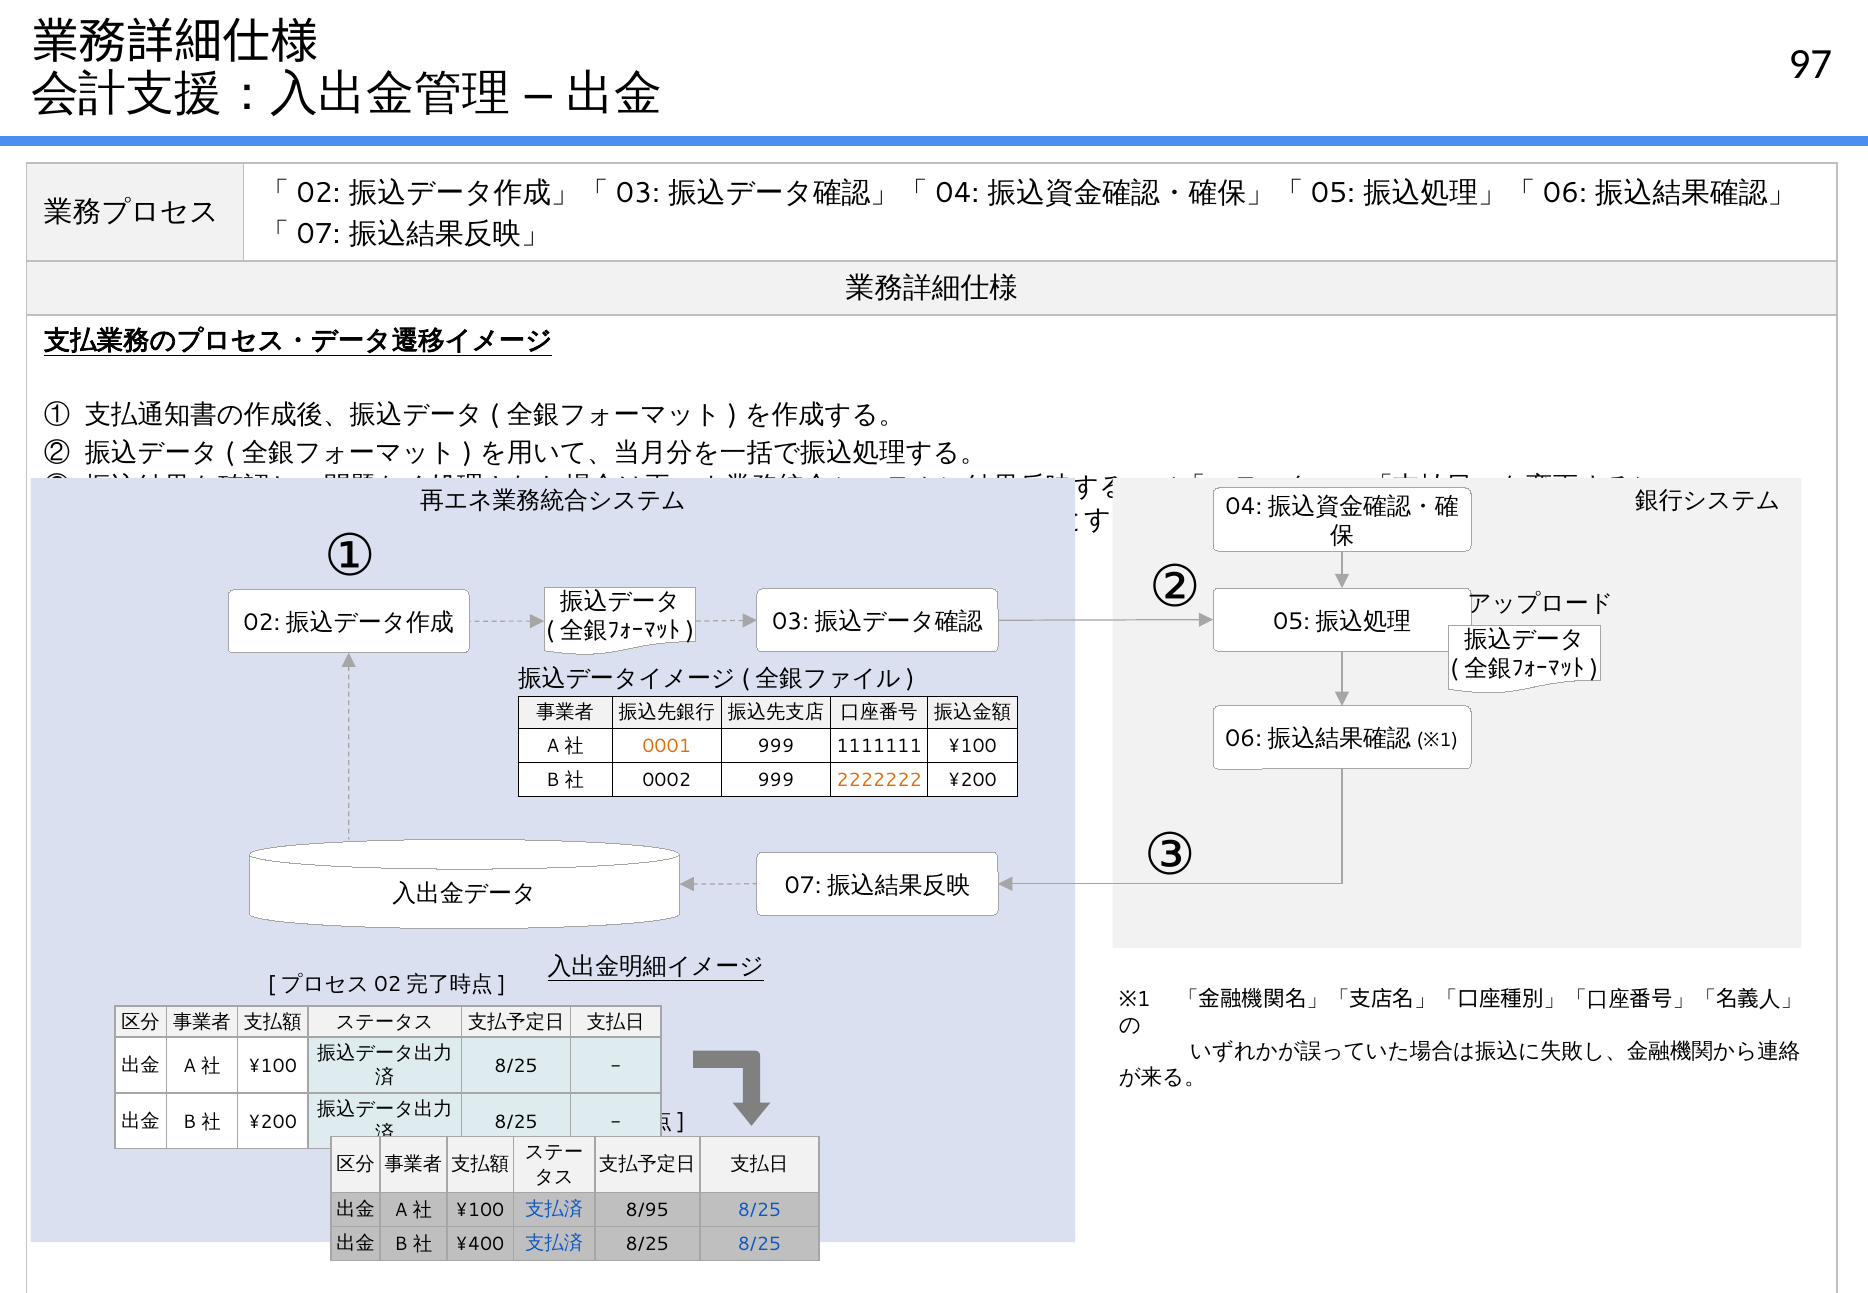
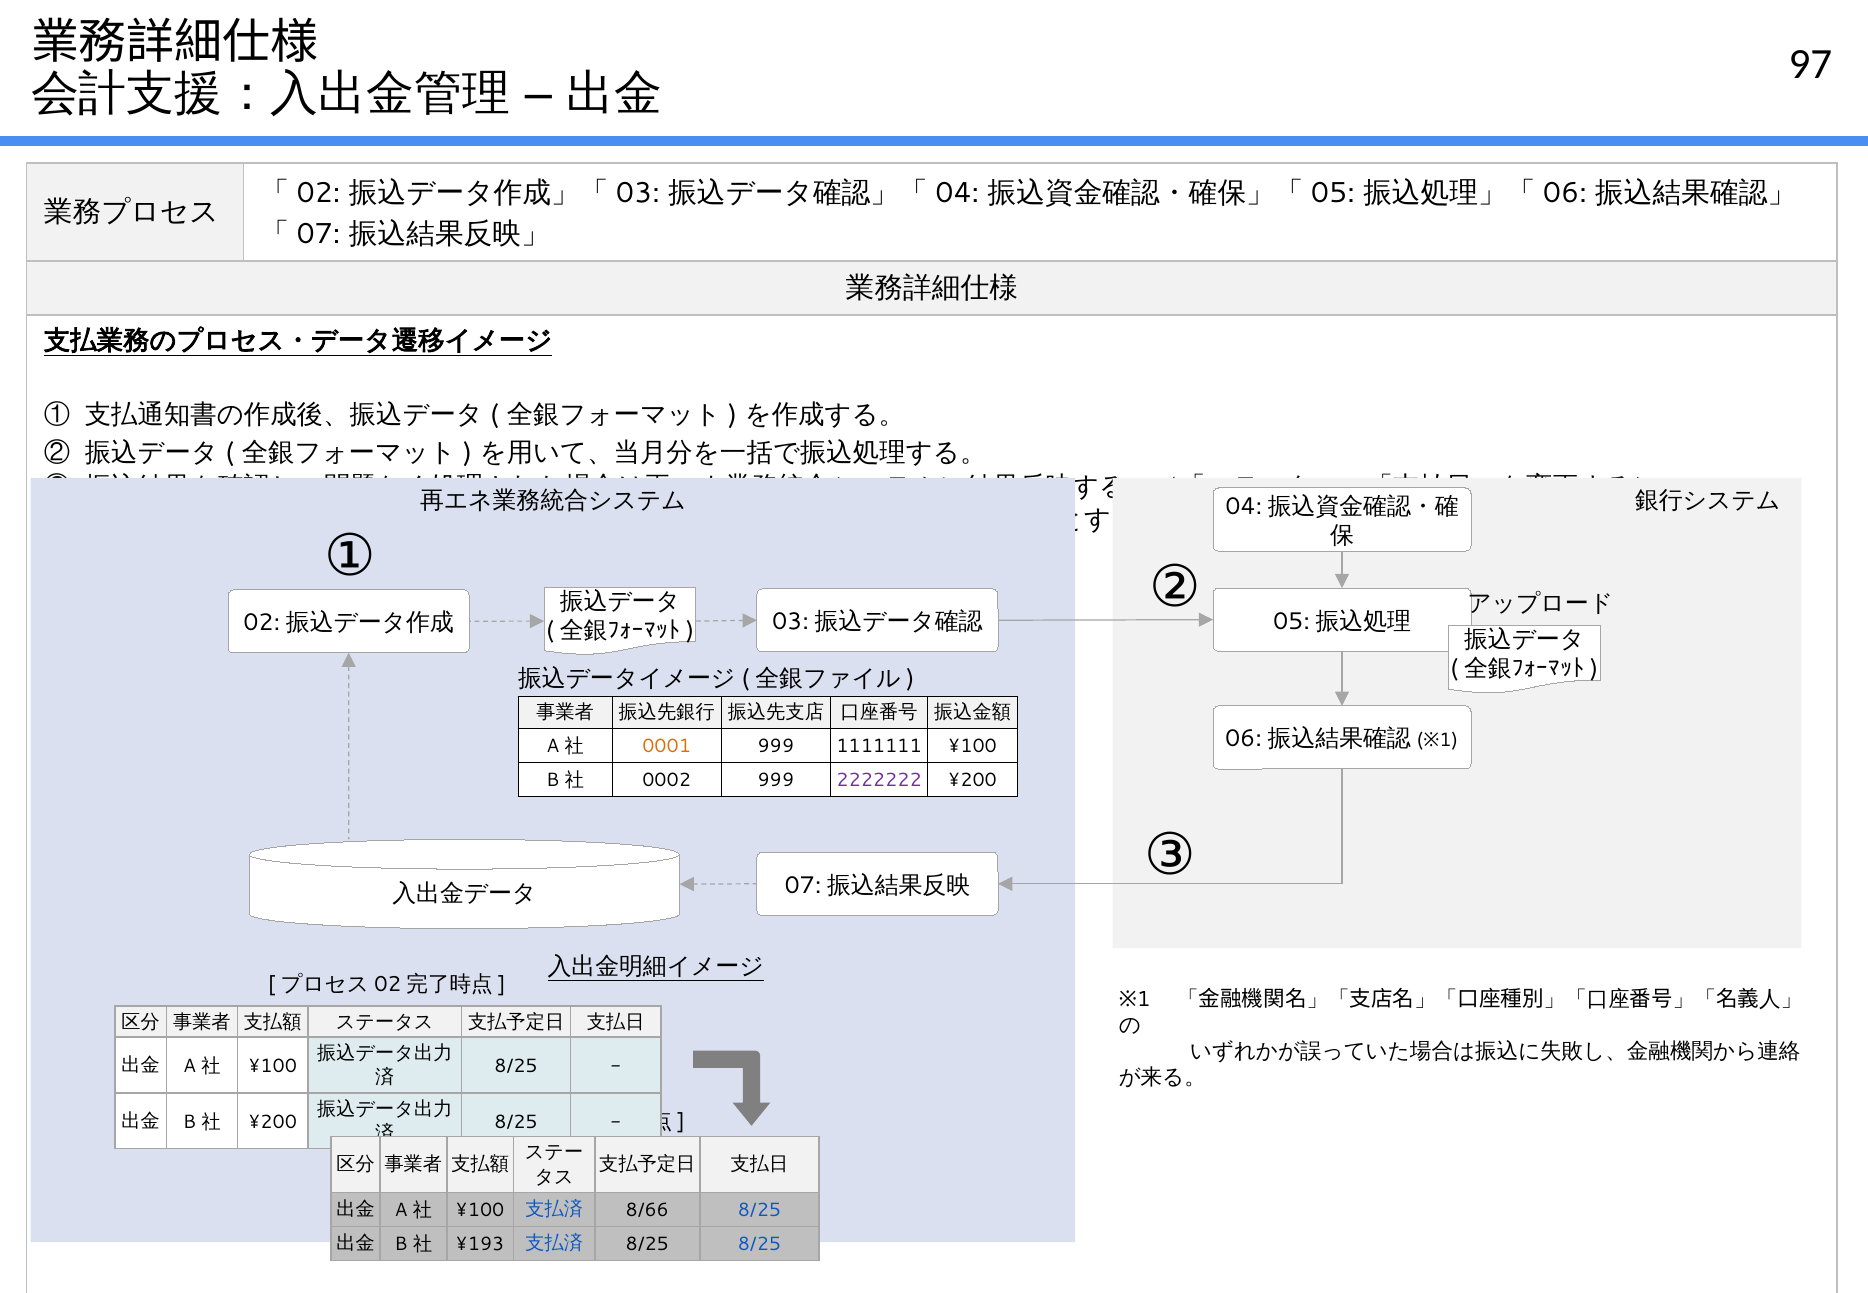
2222222 colour: orange -> purple (879, 780)
8/95: 8/95 -> 8/66 (647, 1211)
¥400: ¥400 -> ¥193 (480, 1245)
